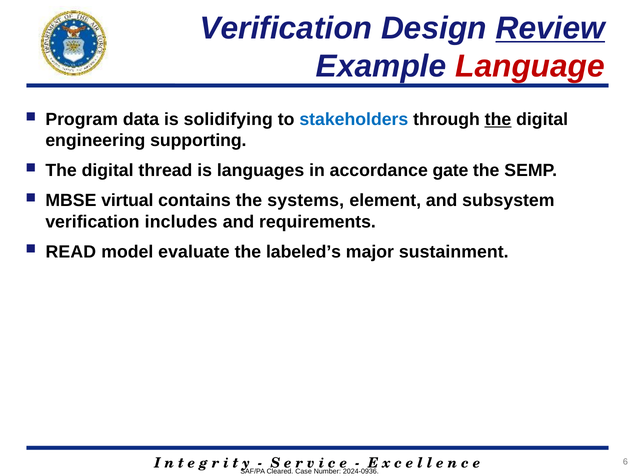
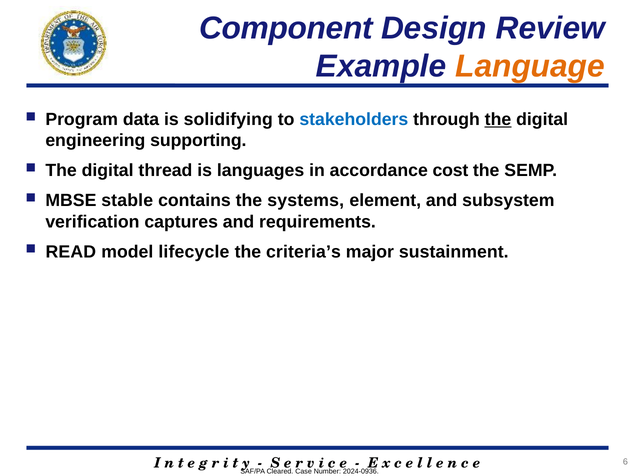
Verification: Verification -> Component (286, 28)
Review underline: present -> none (550, 28)
Language colour: red -> orange (530, 66)
gate: gate -> cost (450, 171)
virtual: virtual -> stable (127, 201)
includes: includes -> captures (181, 222)
evaluate: evaluate -> lifecycle (194, 252)
labeled’s: labeled’s -> criteria’s (303, 252)
